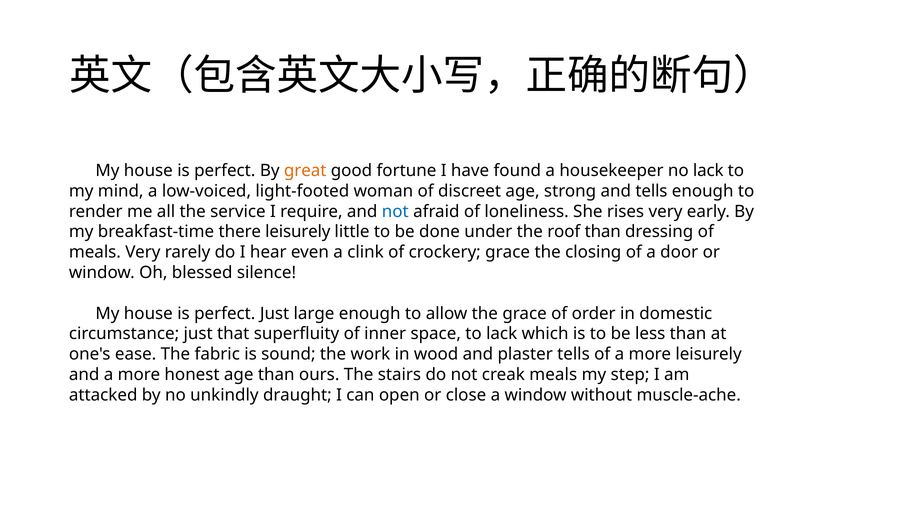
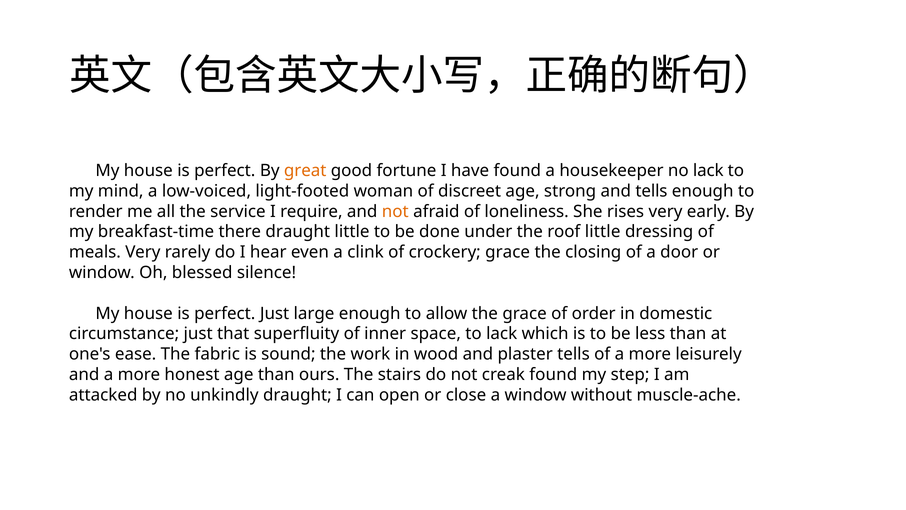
not colour: blue -> orange (395, 211)
there leisurely: leisurely -> draught (298, 232)
roof than: than -> little (603, 232)
creak meals: meals -> found (553, 374)
